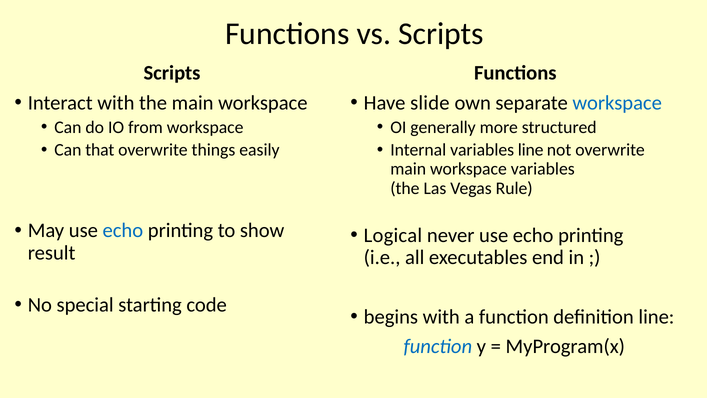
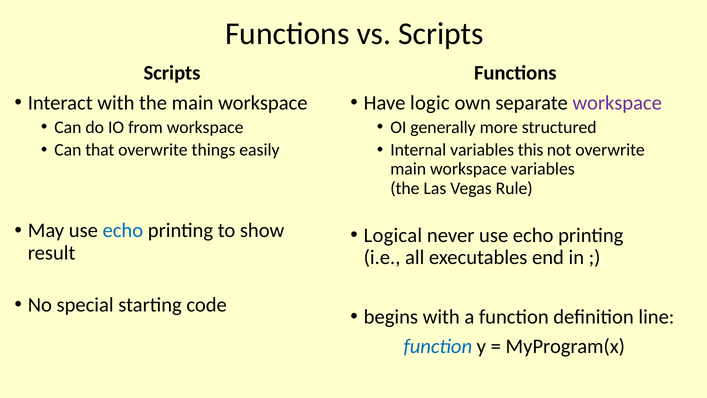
slide: slide -> logic (430, 103)
workspace colour: blue -> purple (617, 103)
variables line: line -> this (531, 150)
